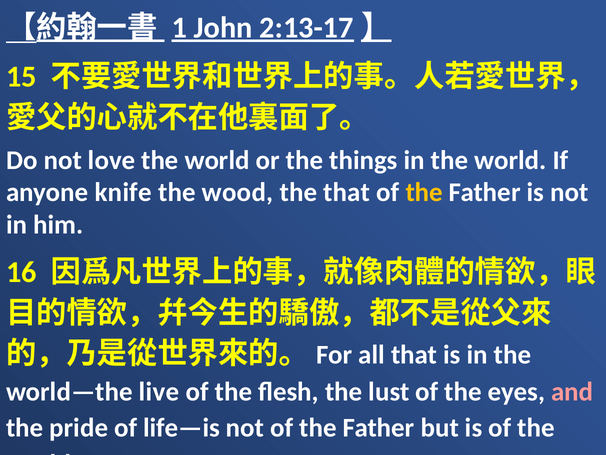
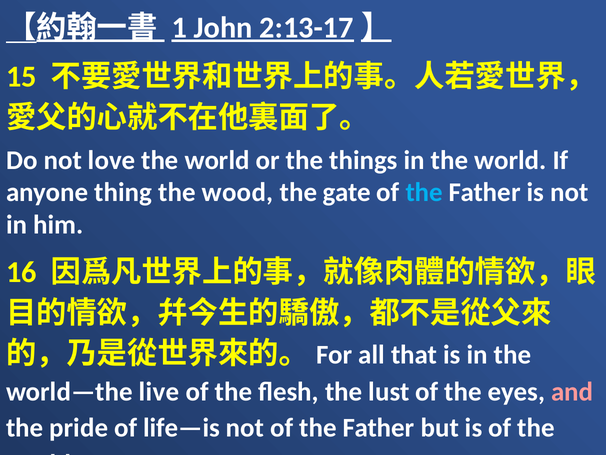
knife: knife -> thing (123, 192)
the that: that -> gate (347, 192)
the colour: yellow -> light blue (424, 192)
